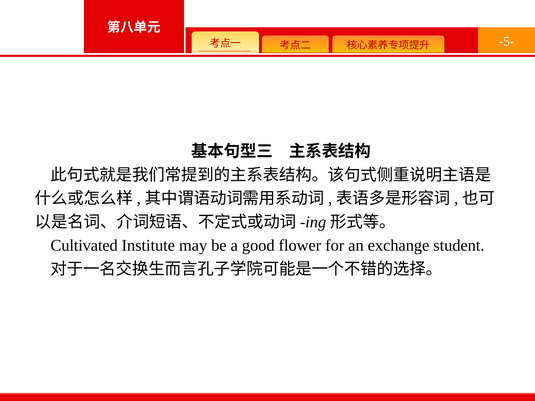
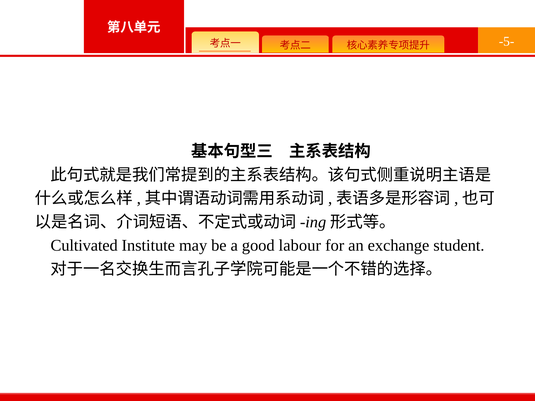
flower: flower -> labour (300, 246)
